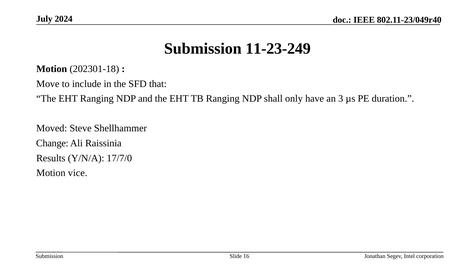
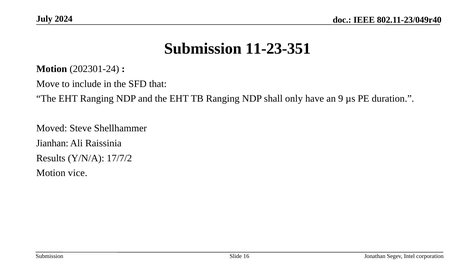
11-23-249: 11-23-249 -> 11-23-351 (278, 49)
202301-18: 202301-18 -> 202301-24 (94, 69)
3: 3 -> 9 (341, 99)
Change: Change -> Jianhan (52, 143)
17/7/0: 17/7/0 -> 17/7/2 (119, 158)
